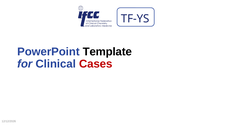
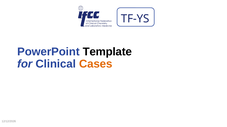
Cases colour: red -> orange (96, 64)
